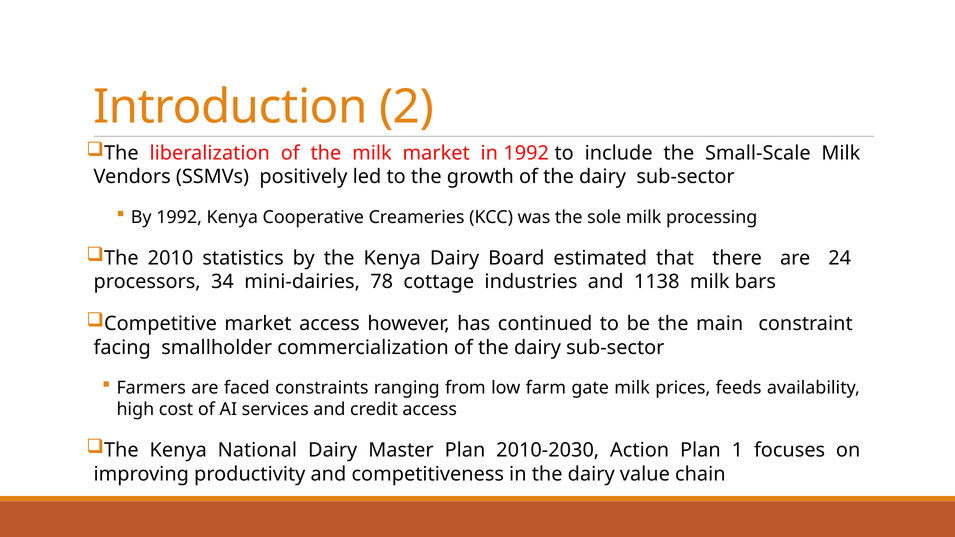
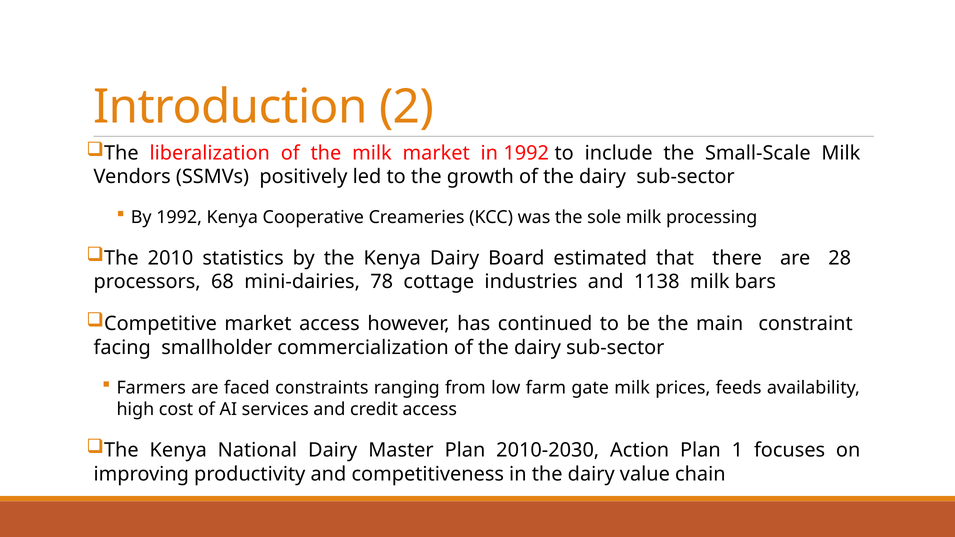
24: 24 -> 28 (840, 258)
34: 34 -> 68 (222, 282)
